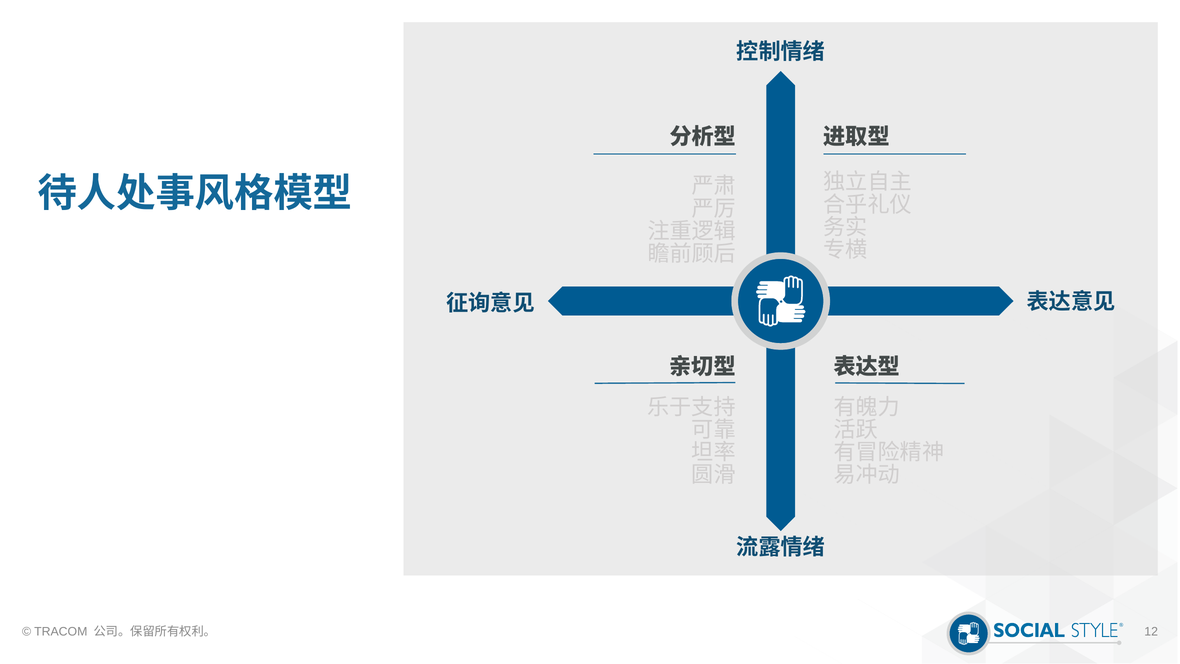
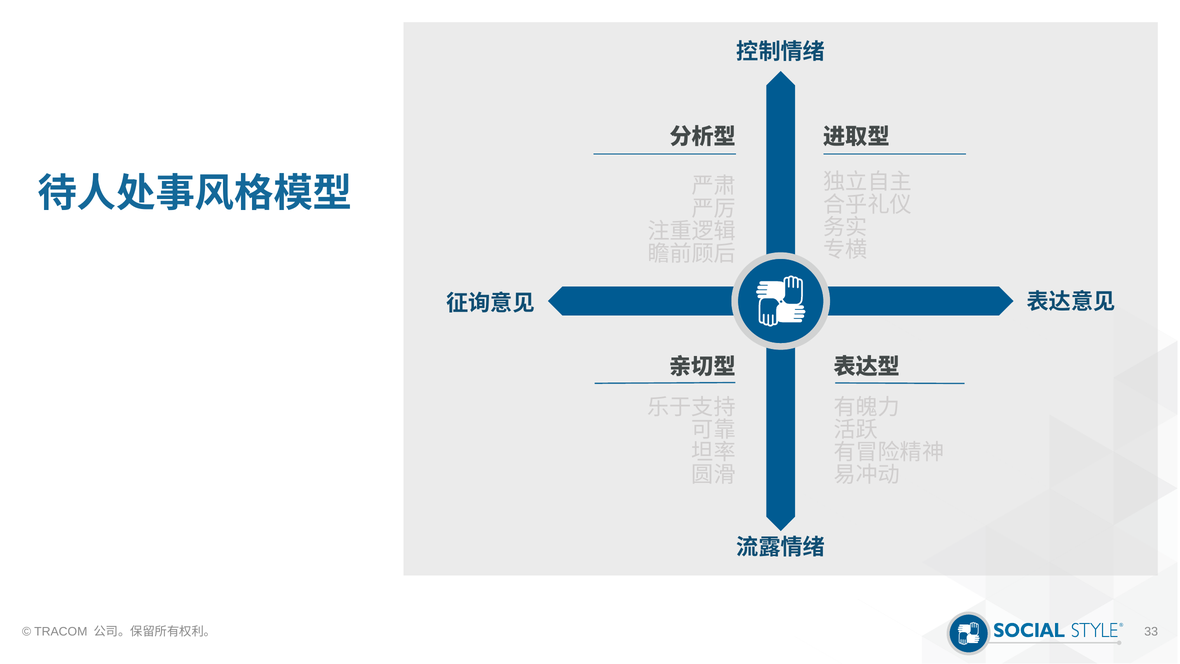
12: 12 -> 33 (1151, 631)
